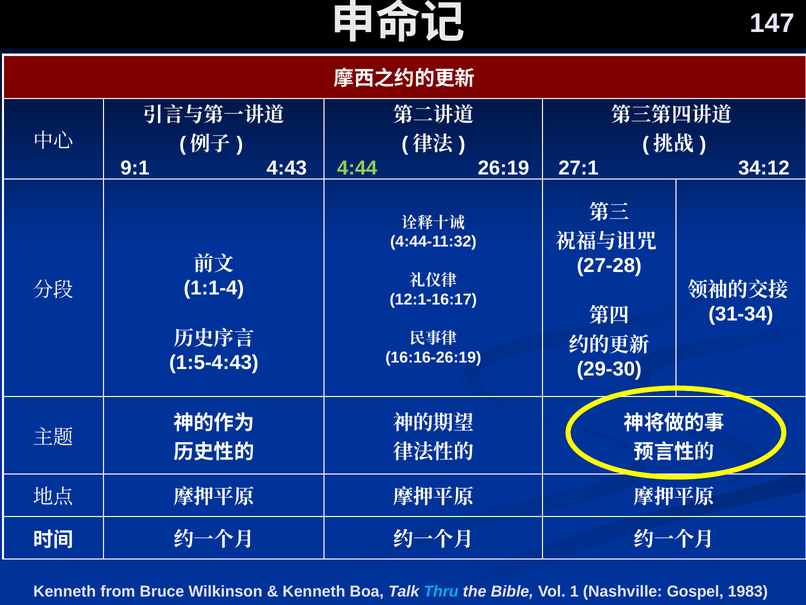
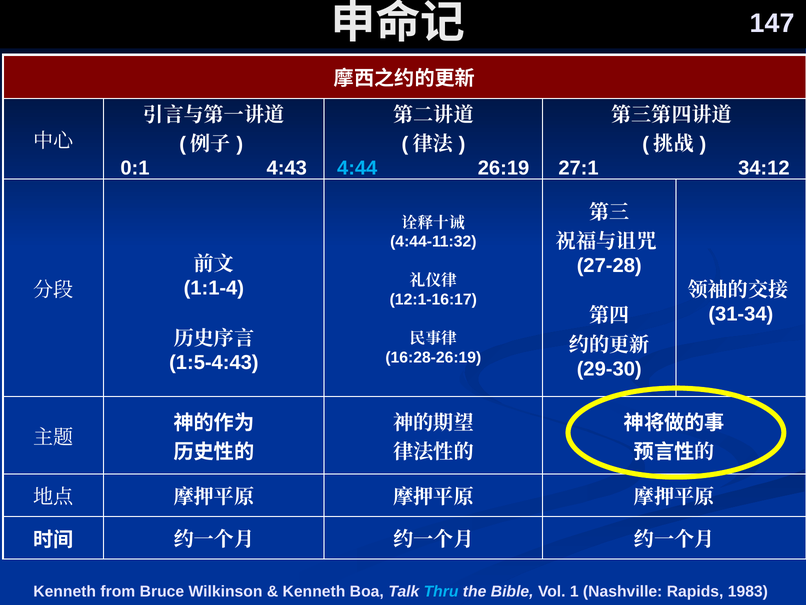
9:1: 9:1 -> 0:1 (135, 168)
4:44 colour: light green -> light blue (357, 168)
16:16-26:19: 16:16-26:19 -> 16:28-26:19 (433, 357)
Gospel: Gospel -> Rapids (695, 591)
